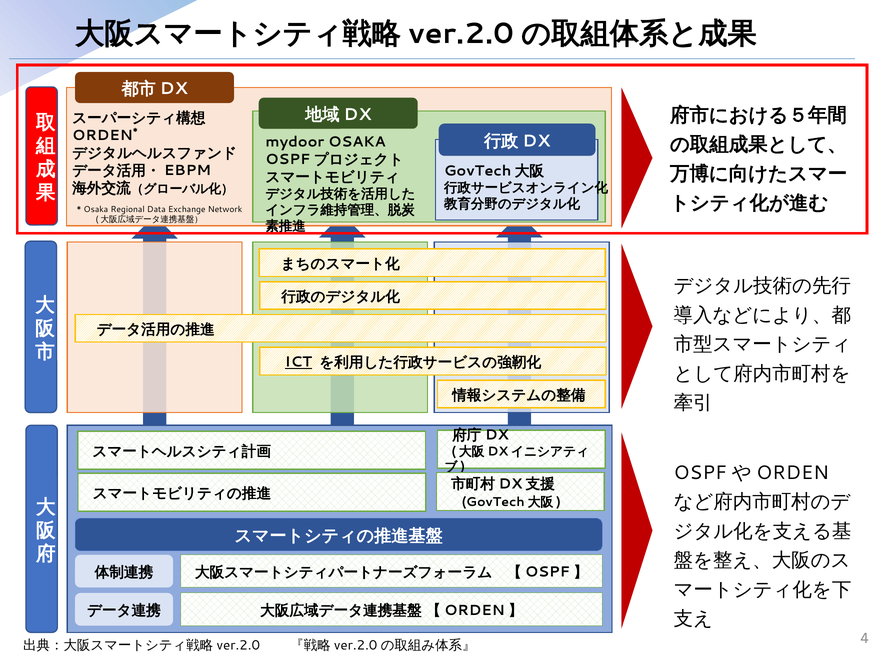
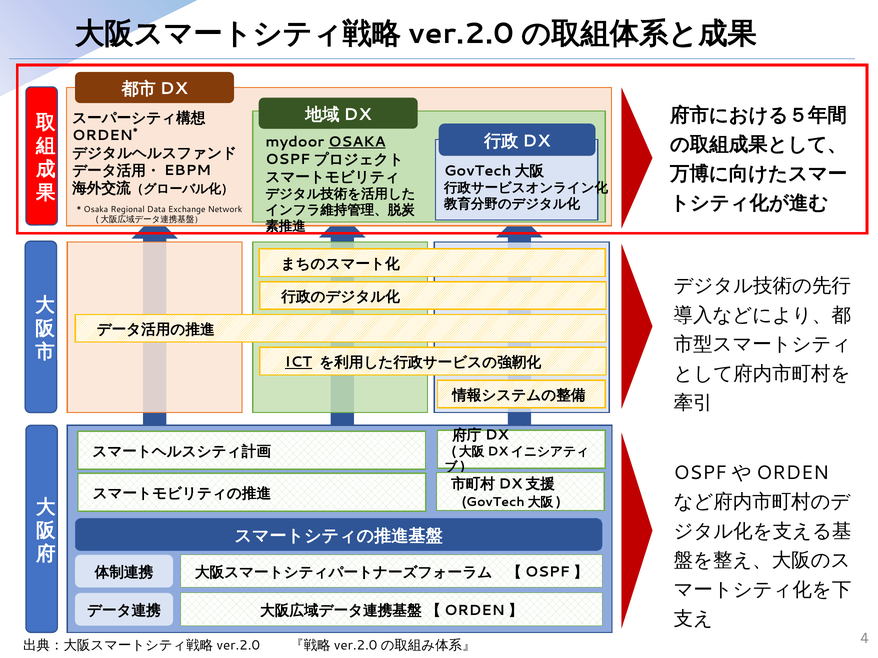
OSAKA underline: none -> present (357, 142)
